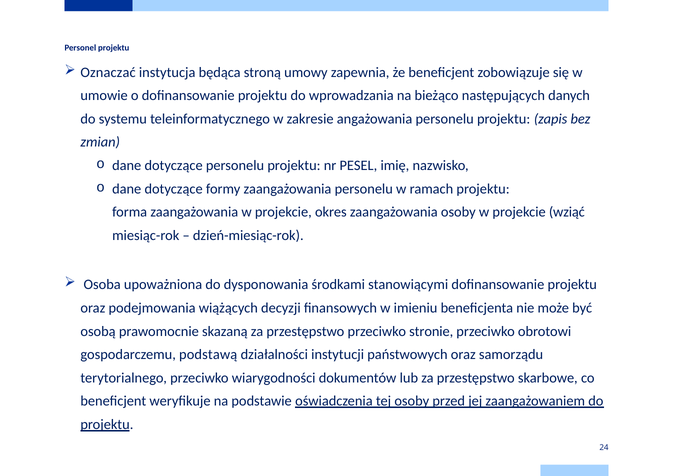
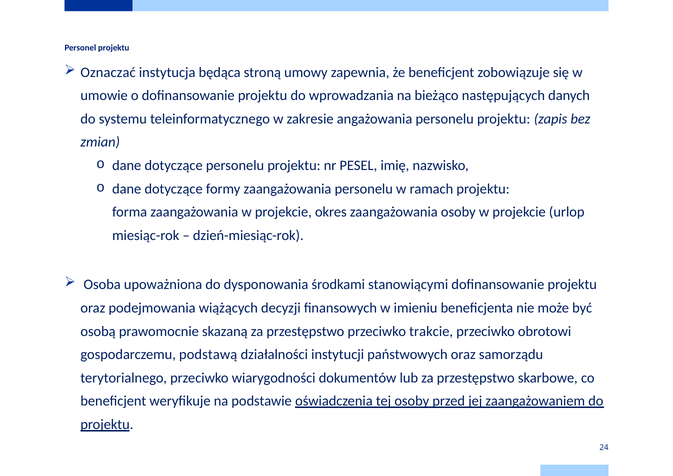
wziąć: wziąć -> urlop (567, 212)
stronie: stronie -> trakcie (431, 331)
